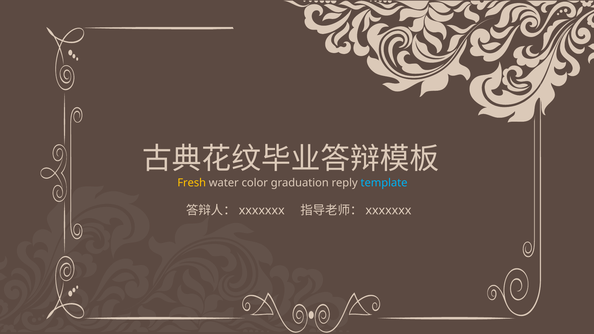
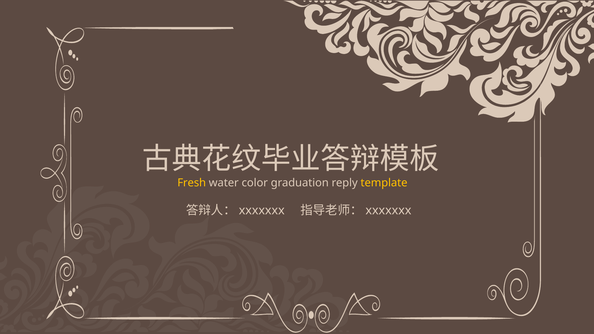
template colour: light blue -> yellow (384, 183)
